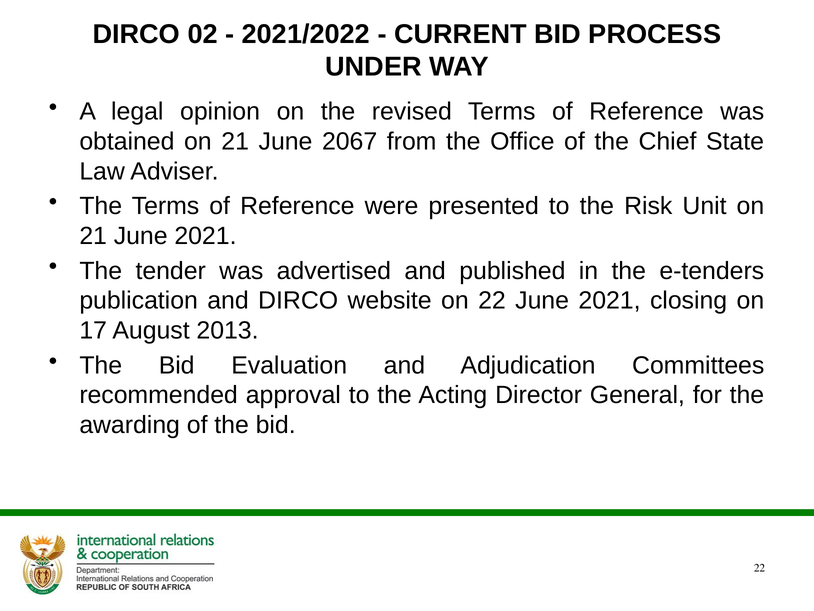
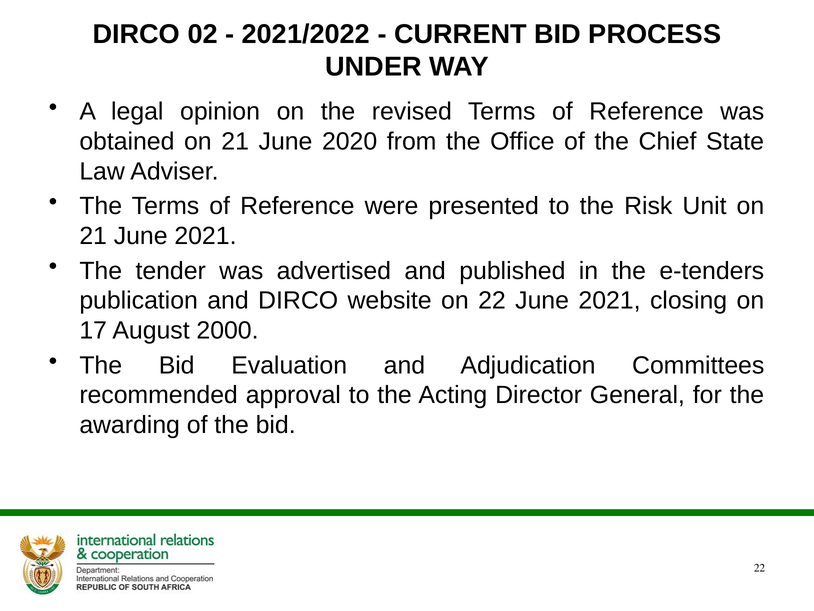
2067: 2067 -> 2020 (350, 141)
2013: 2013 -> 2000 (228, 330)
